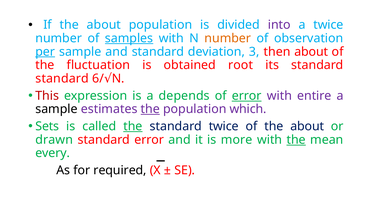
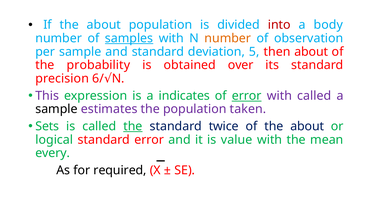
into colour: purple -> red (279, 25)
a twice: twice -> body (328, 25)
per underline: present -> none (45, 52)
3: 3 -> 5 (254, 52)
fluctuation: fluctuation -> probability (98, 65)
root: root -> over (241, 65)
standard: standard -> precision (62, 79)
This colour: red -> purple (47, 96)
depends: depends -> indicates (184, 96)
with entire: entire -> called (314, 96)
the underline: present -> none (150, 109)
which: which -> taken (248, 109)
drawn: drawn -> logical (54, 140)
more: more -> value (237, 140)
the underline: present -> none (296, 140)
